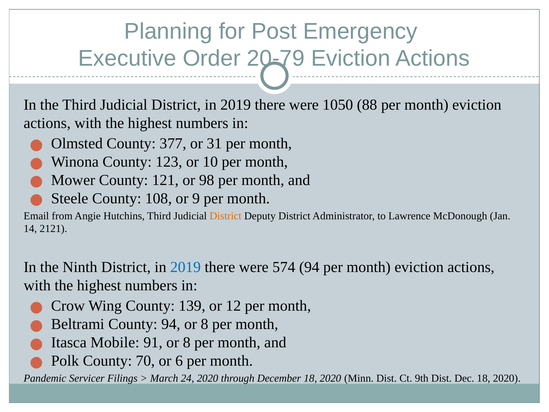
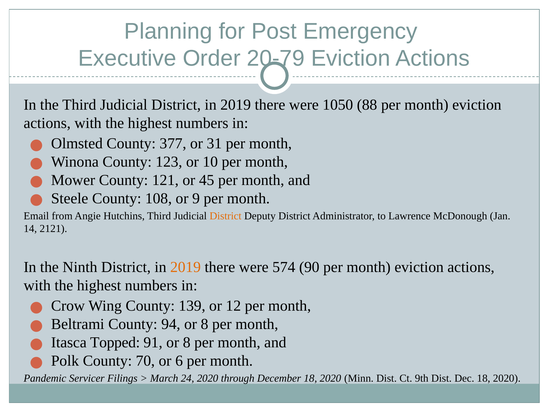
98: 98 -> 45 (207, 180)
2019 colour: blue -> orange (186, 267)
574 94: 94 -> 90 (309, 267)
Mobile: Mobile -> Topped (115, 342)
